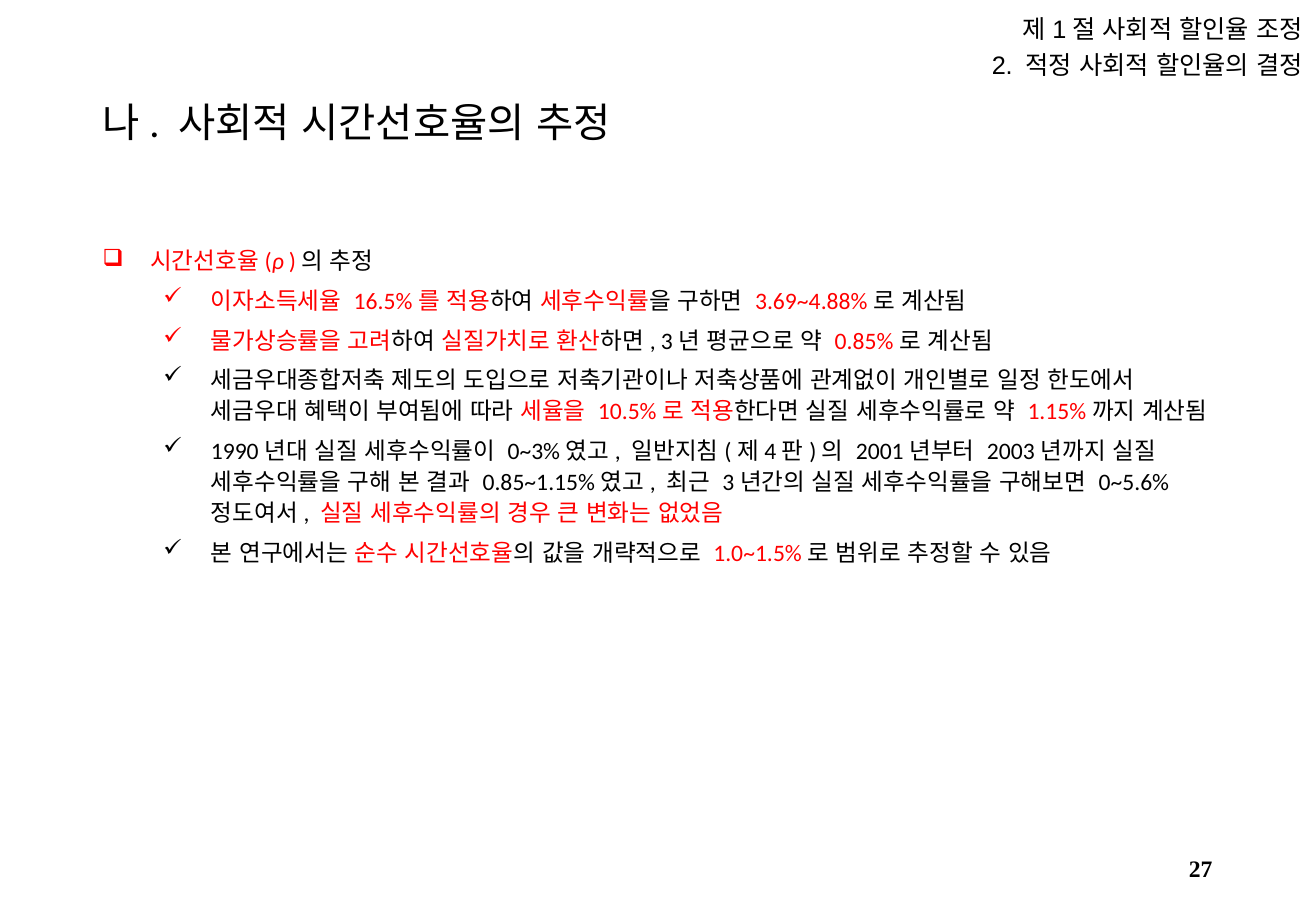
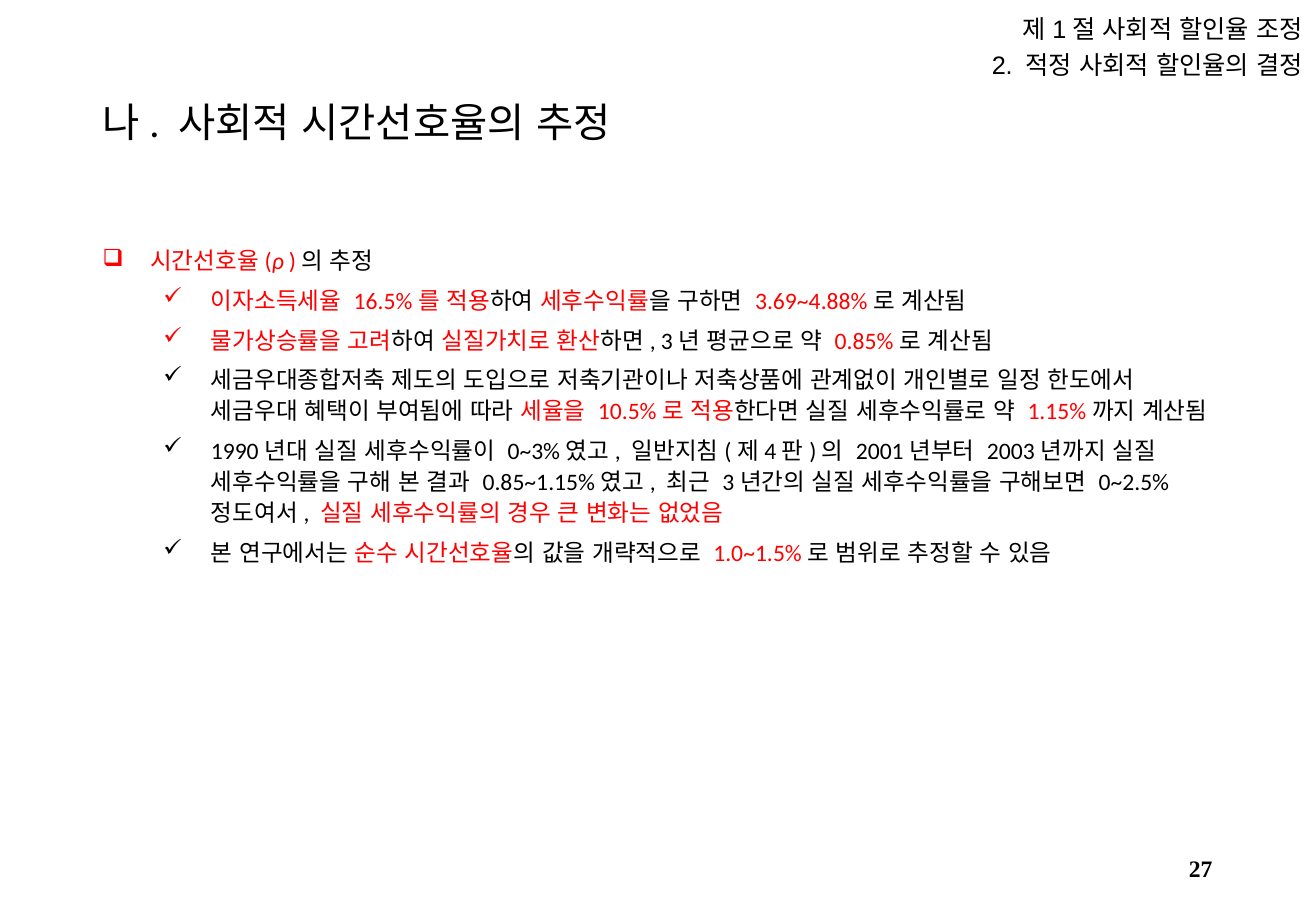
0~5.6%: 0~5.6% -> 0~2.5% (1134, 483)
